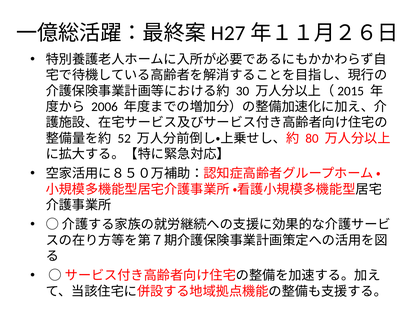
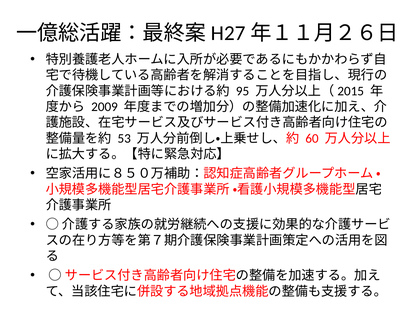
30: 30 -> 95 (243, 91)
2006: 2006 -> 2009 (105, 107)
52: 52 -> 53 (124, 138)
80: 80 -> 60 (312, 138)
